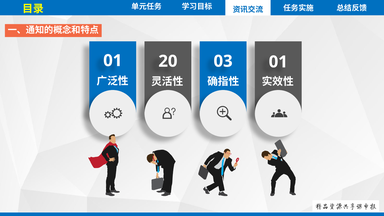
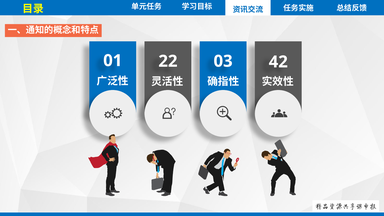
20: 20 -> 22 (168, 61)
03 01: 01 -> 42 (278, 62)
